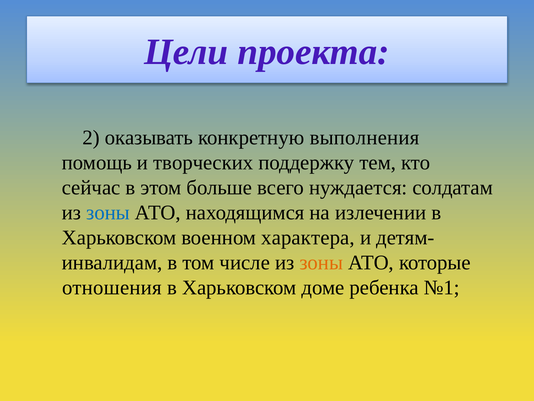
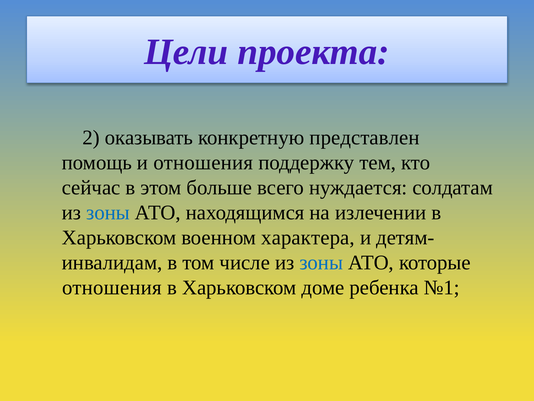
выполнения: выполнения -> представлен (365, 138)
и творческих: творческих -> отношения (203, 163)
зоны colour: orange -> blue (321, 262)
